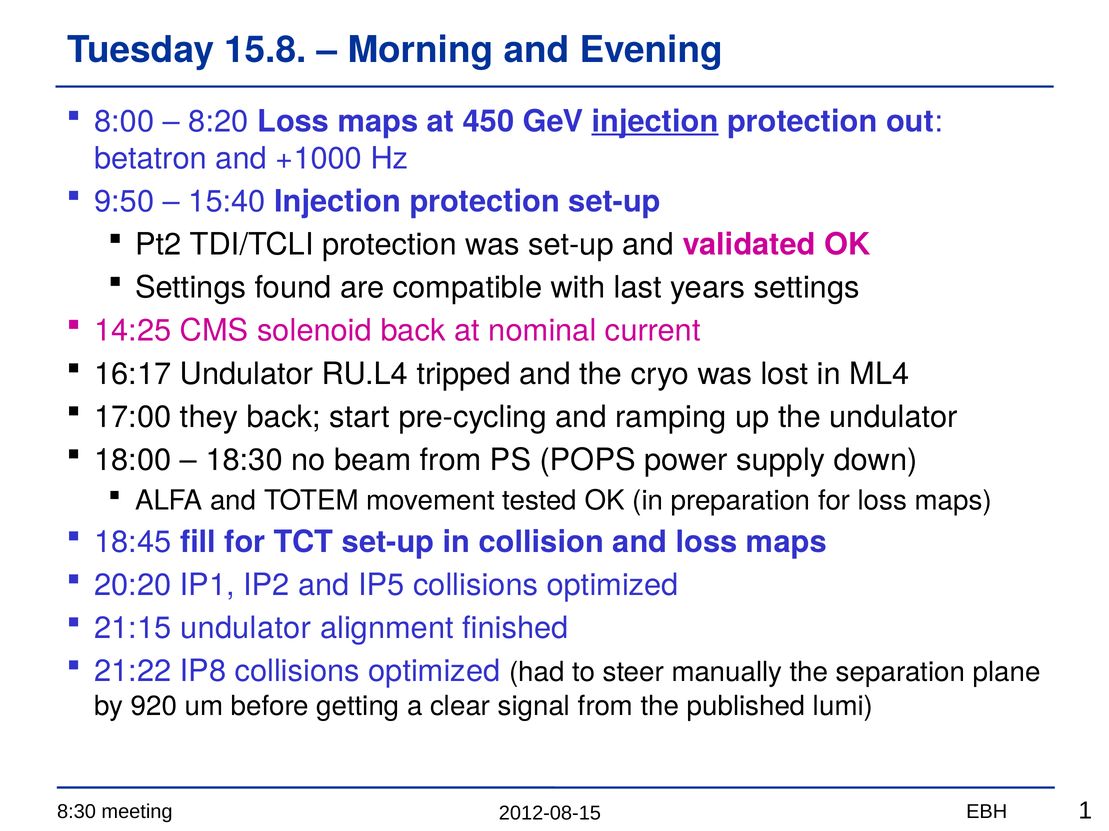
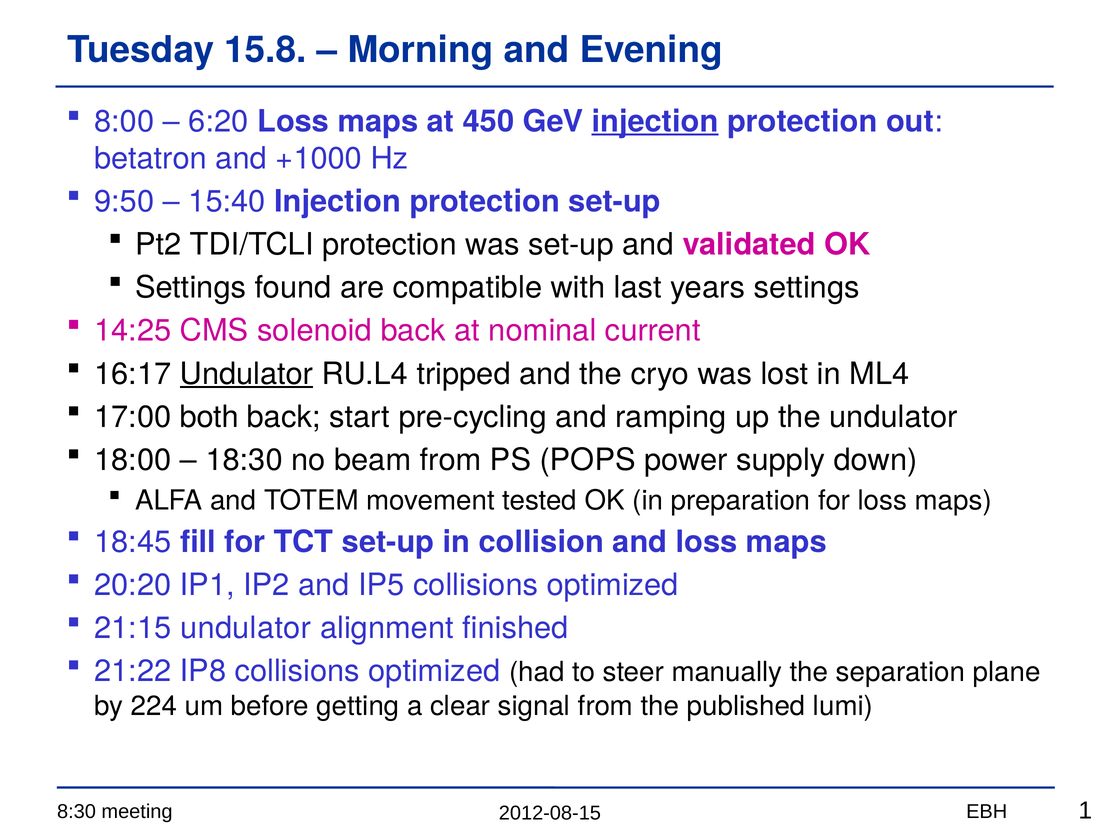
8:20: 8:20 -> 6:20 (218, 122)
Undulator underline: none -> present (247, 374)
they: they -> both (209, 417)
920: 920 -> 224 (154, 707)
